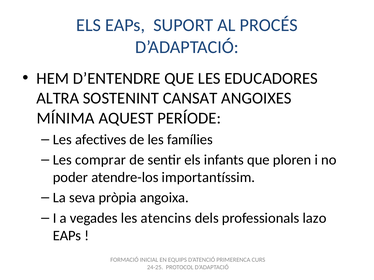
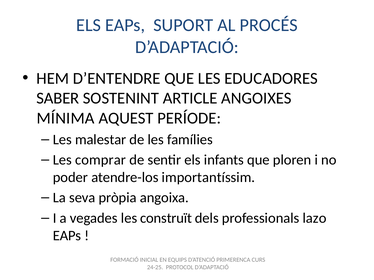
ALTRA: ALTRA -> SABER (58, 98)
CANSAT: CANSAT -> ARTICLE (190, 98)
afectives: afectives -> malestar (101, 140)
atencins: atencins -> construït (166, 218)
